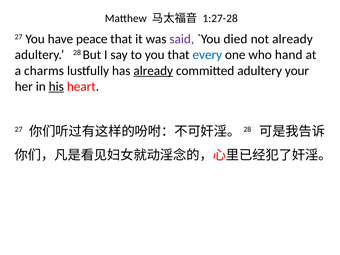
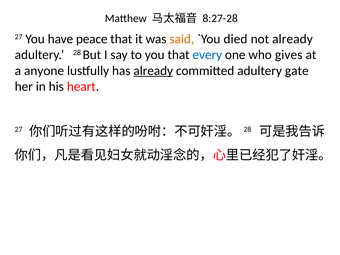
1:27-28: 1:27-28 -> 8:27-28 (220, 18)
said colour: purple -> orange (182, 39)
hand: hand -> gives (289, 55)
charms: charms -> anyone (44, 71)
your: your -> gate (297, 71)
his underline: present -> none (56, 87)
